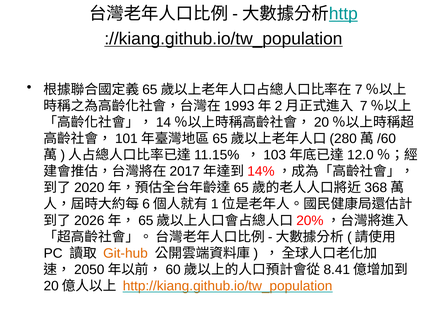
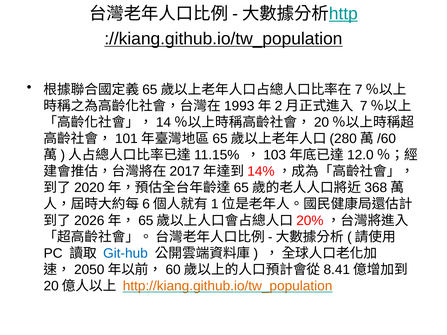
Git-hub colour: orange -> blue (125, 253)
